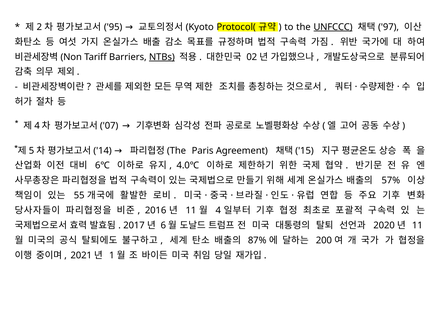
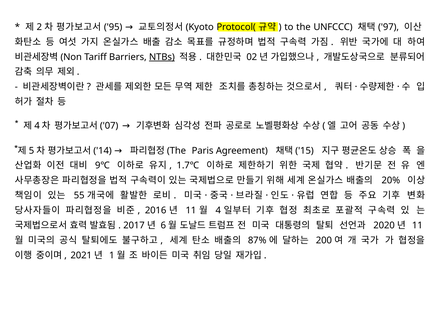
UNFCCC underline: present -> none (333, 27)
6℃: 6℃ -> 9℃ (102, 166)
4.0℃: 4.0℃ -> 1.7℃ (188, 166)
57%: 57% -> 20% (391, 181)
